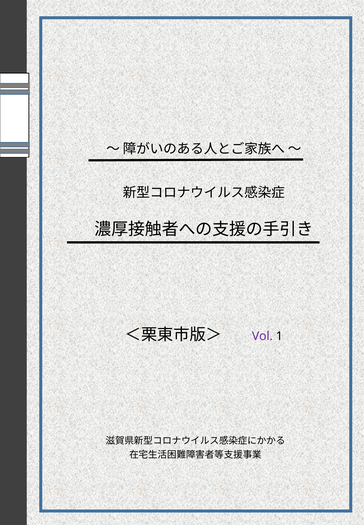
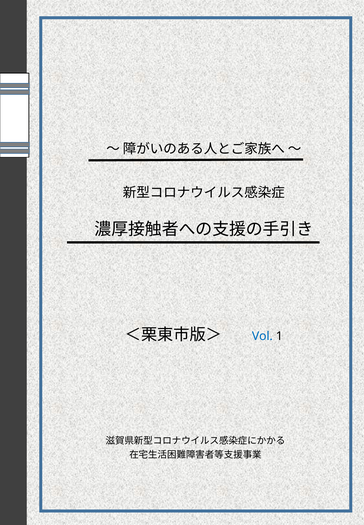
Vol colour: purple -> blue (262, 337)
